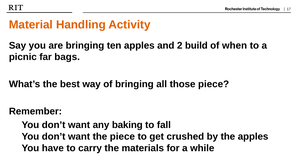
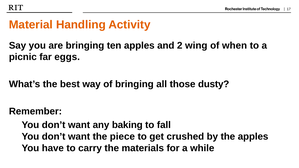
build: build -> wing (196, 45)
bags: bags -> eggs (67, 57)
those piece: piece -> dusty (214, 84)
